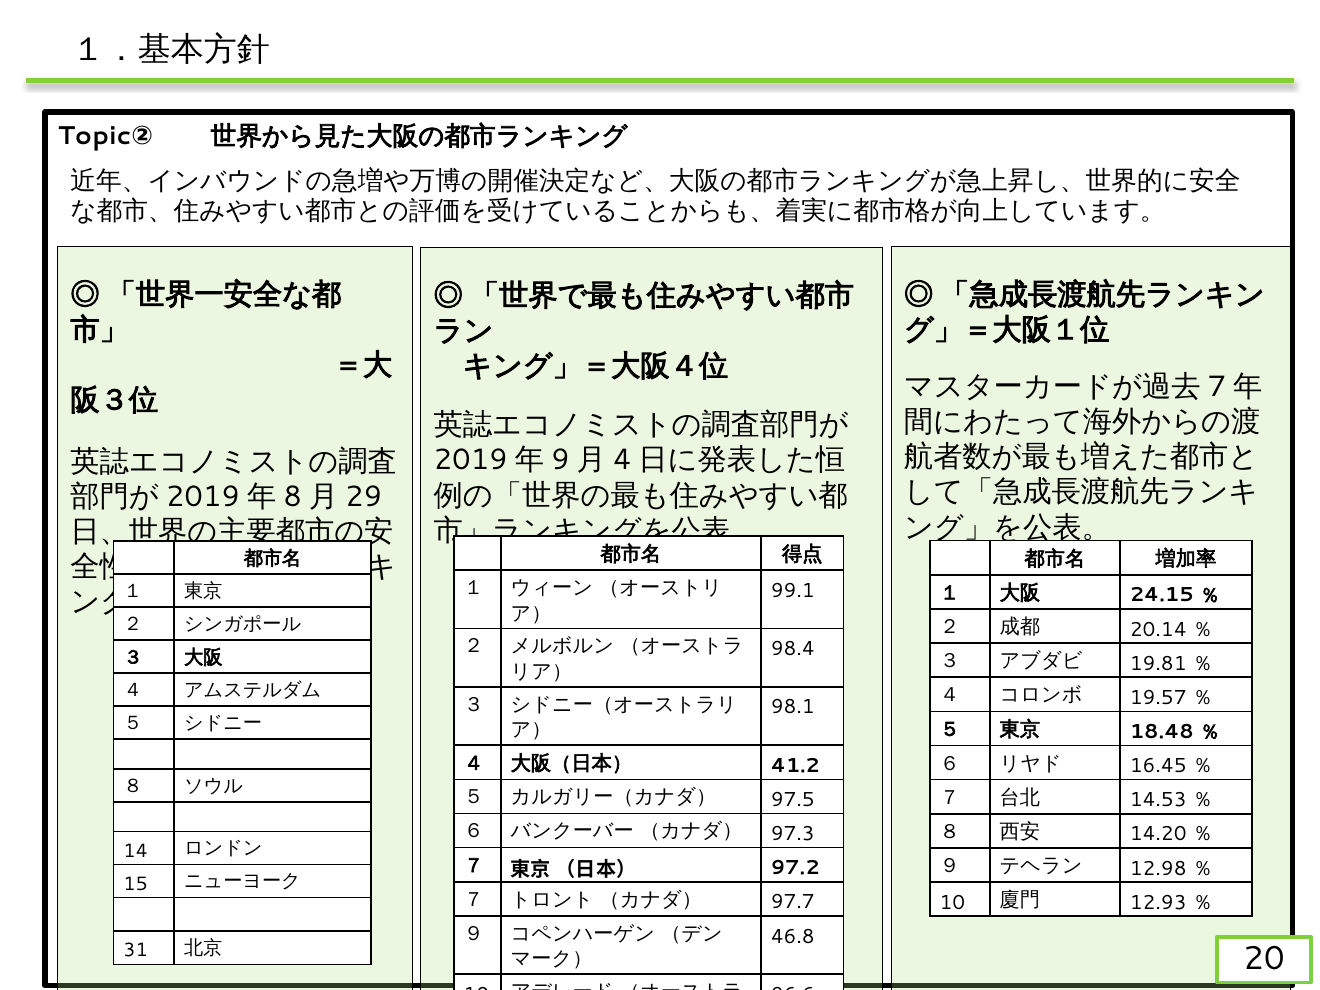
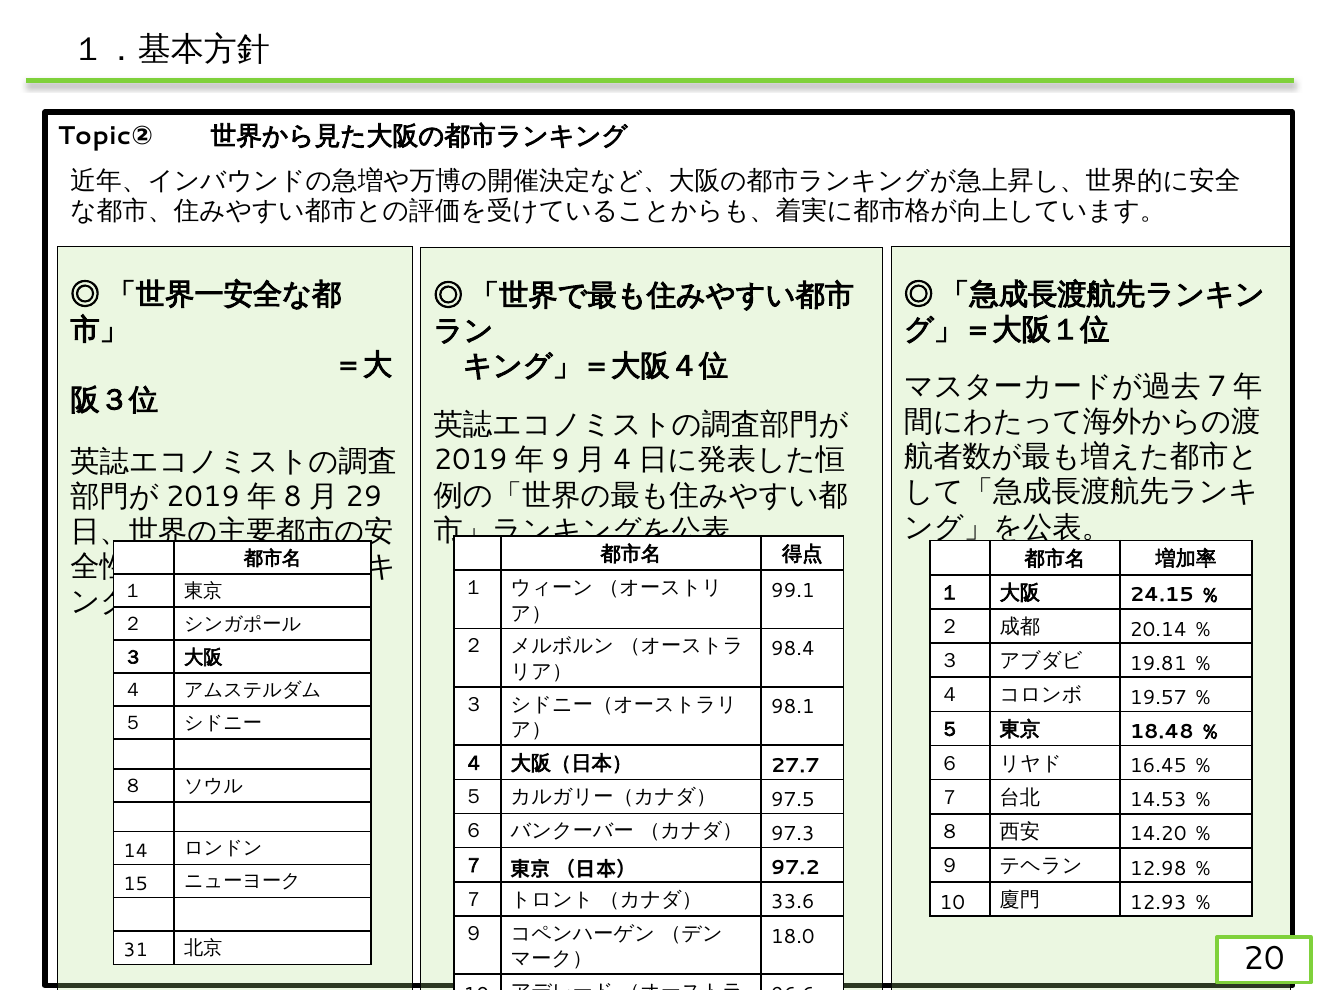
41.2: 41.2 -> 27.7 (795, 766)
97.7: 97.7 -> 33.6 (793, 902)
46.8: 46.8 -> 18.0 (793, 936)
